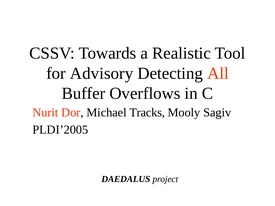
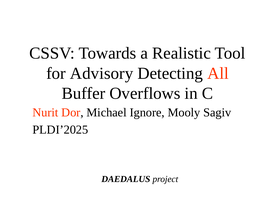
Tracks: Tracks -> Ignore (147, 113)
PLDI’2005: PLDI’2005 -> PLDI’2025 (60, 130)
